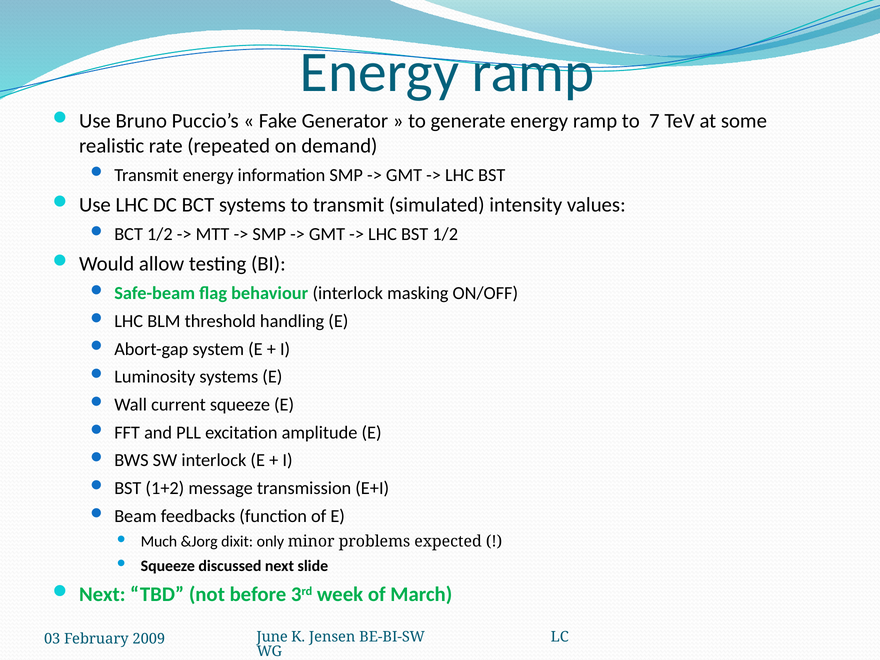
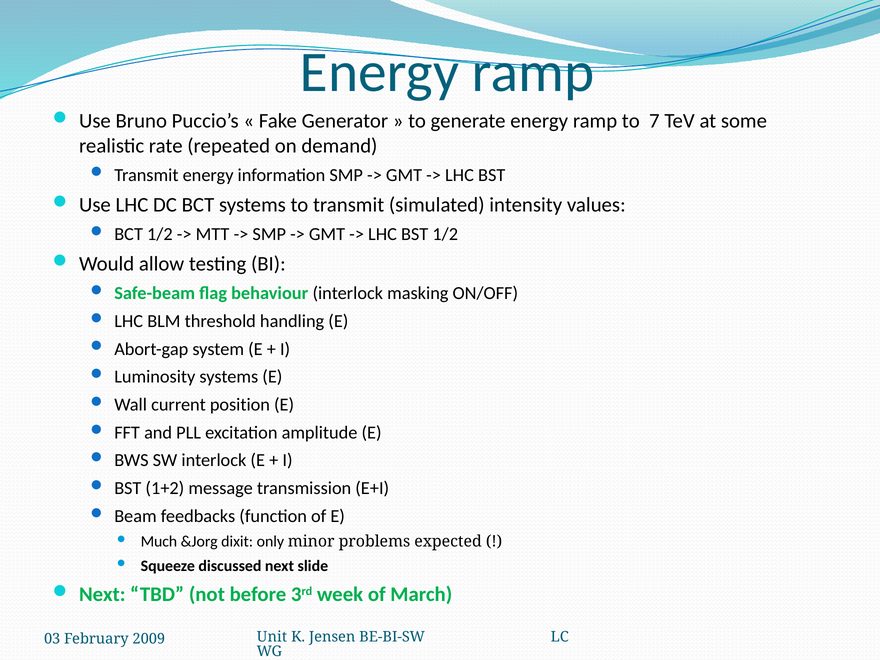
current squeeze: squeeze -> position (240, 405)
June: June -> Unit (272, 637)
